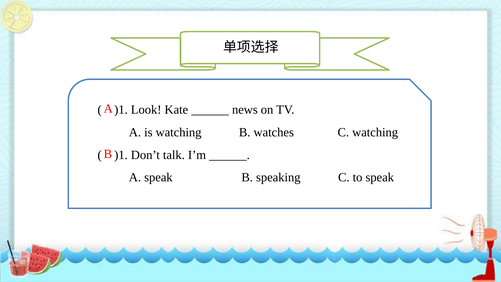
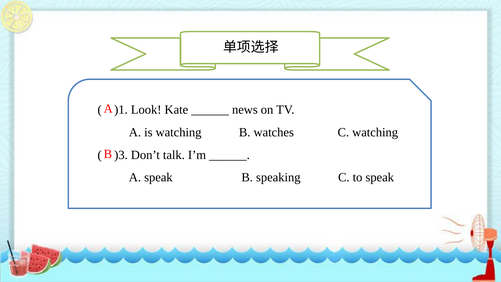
)1: )1 -> )3 (121, 155)
